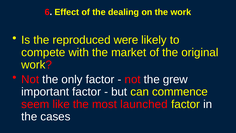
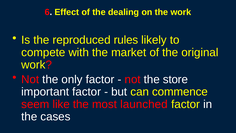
were: were -> rules (126, 40)
grew: grew -> store (175, 79)
